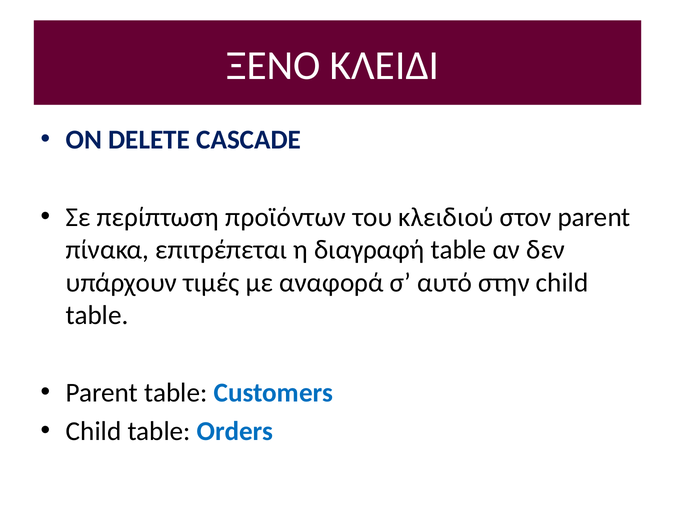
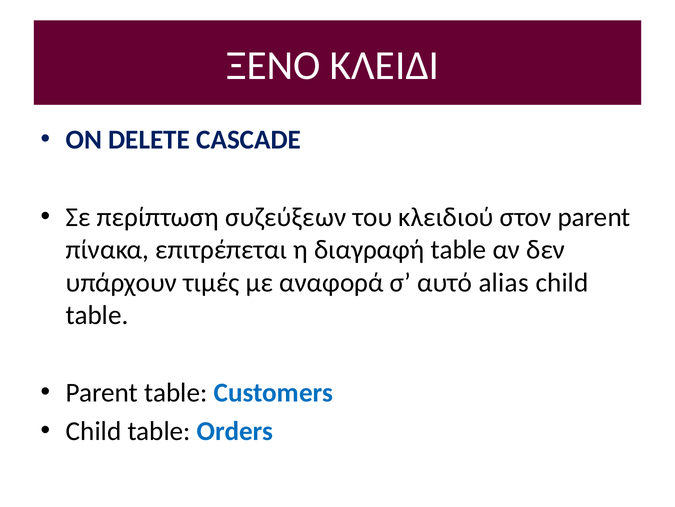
προϊόντων: προϊόντων -> συζεύξεων (286, 217)
στην: στην -> alias (504, 282)
